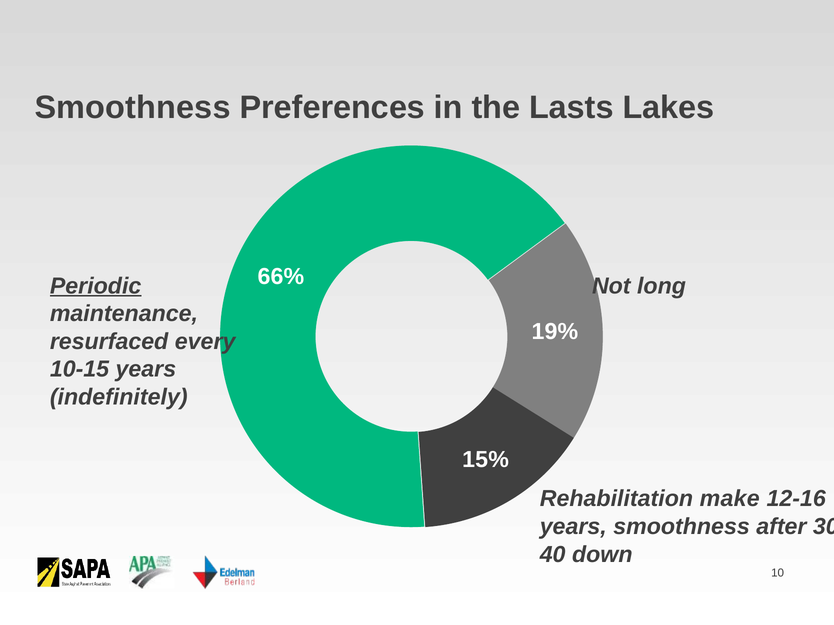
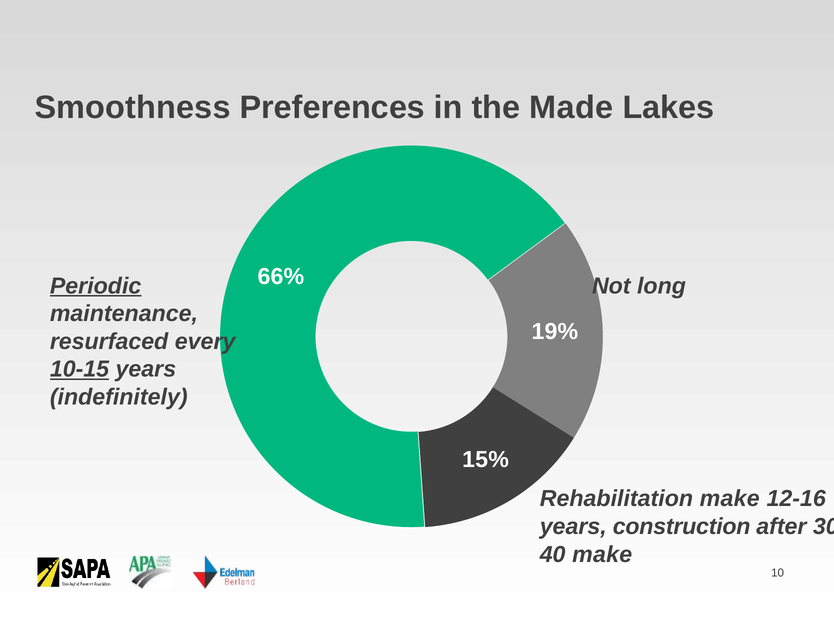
Lasts: Lasts -> Made (571, 107)
10-15 underline: none -> present (80, 370)
years smoothness: smoothness -> construction (682, 527)
down: down -> make (602, 555)
